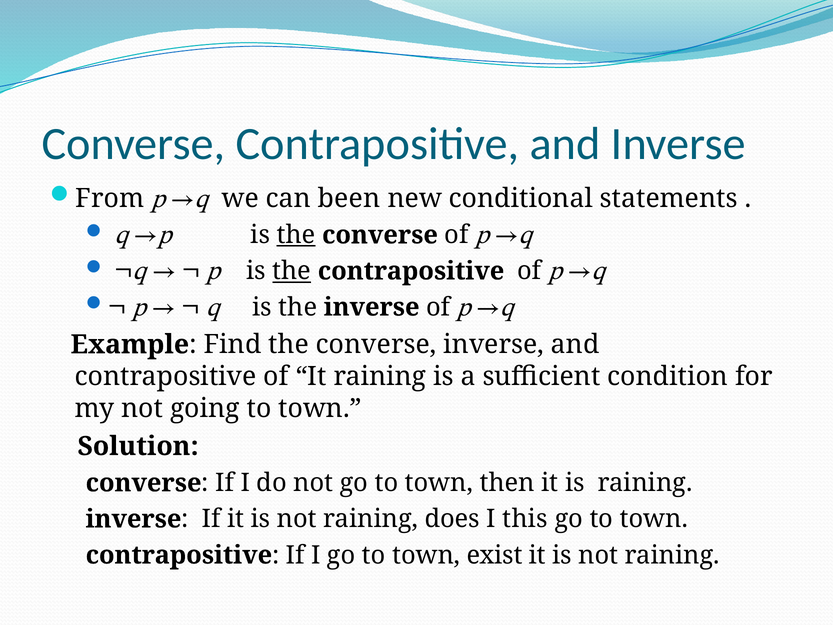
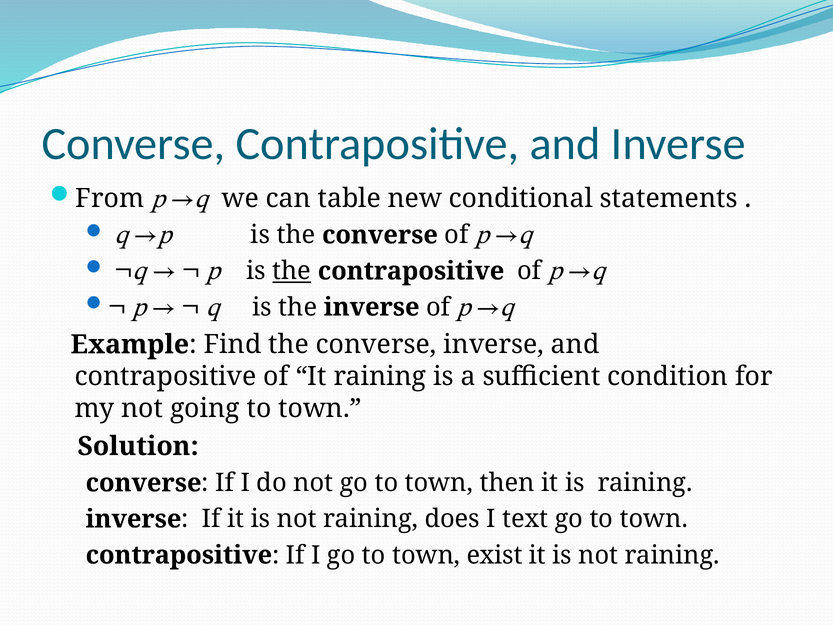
been: been -> table (349, 198)
the underline: present -> none (296, 235)
this: this -> text (525, 519)
